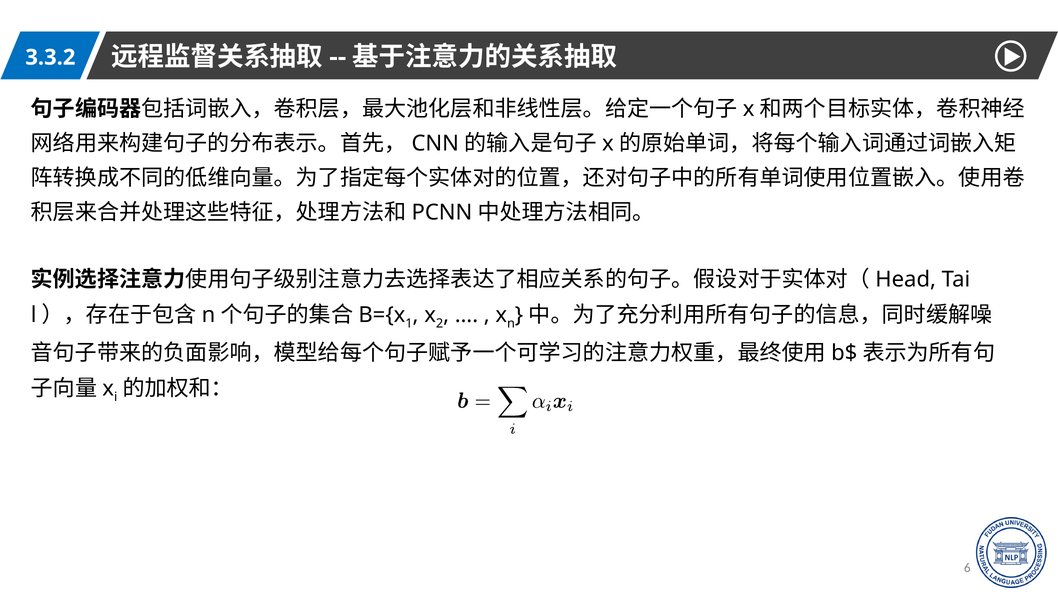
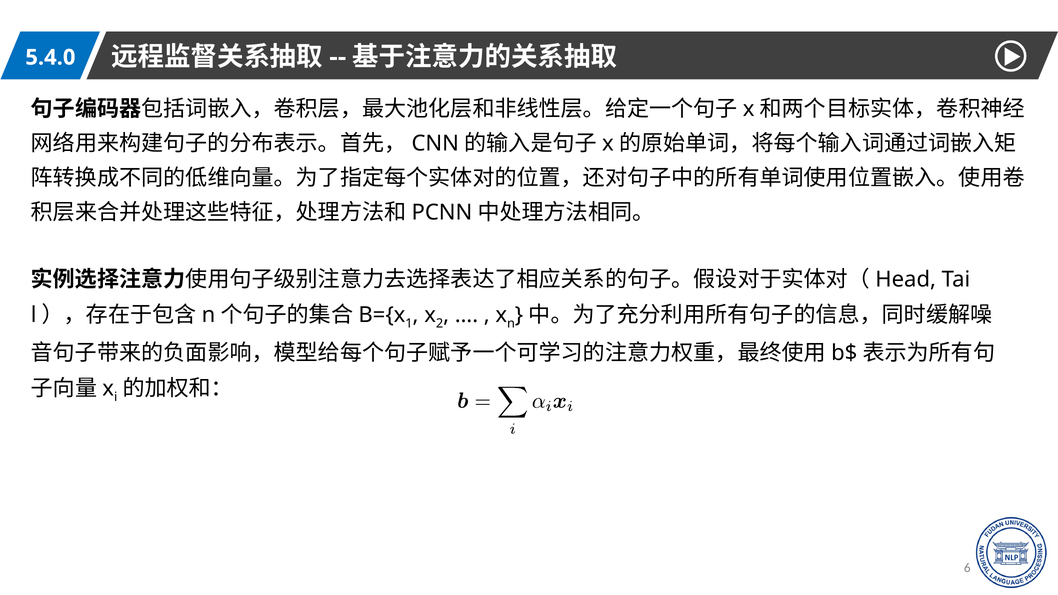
3.3.2: 3.3.2 -> 5.4.0 (50, 57)
